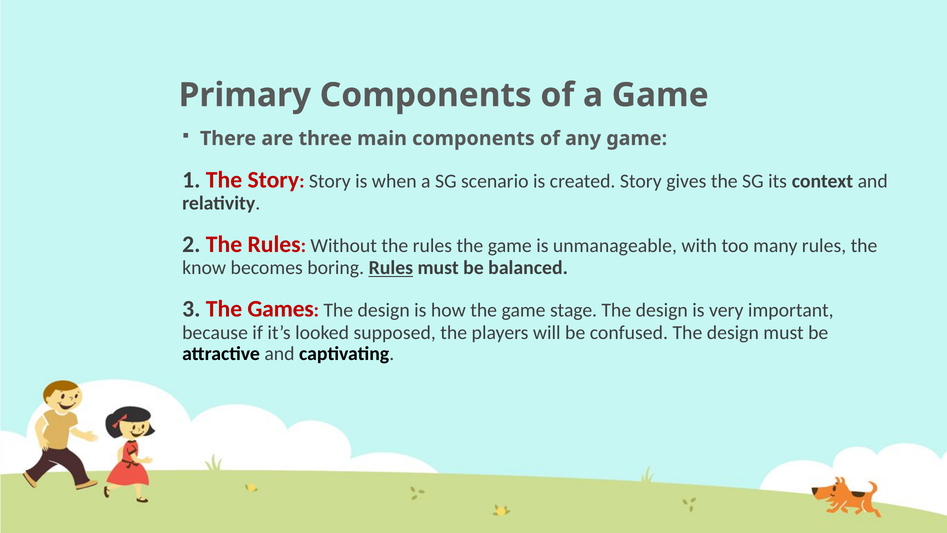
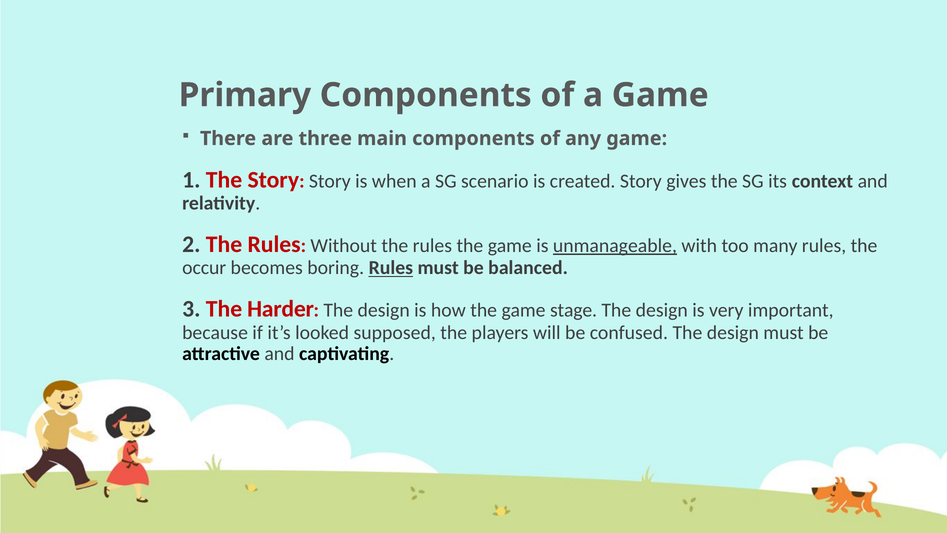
unmanageable underline: none -> present (615, 246)
know: know -> occur (204, 268)
Games: Games -> Harder (281, 309)
